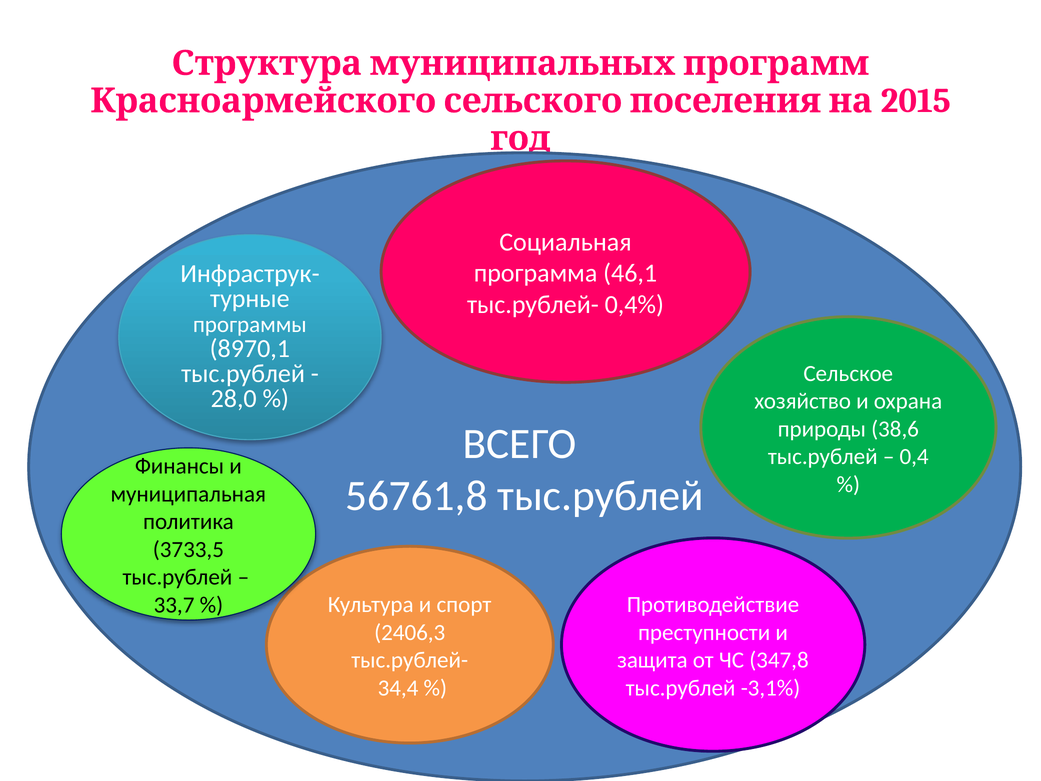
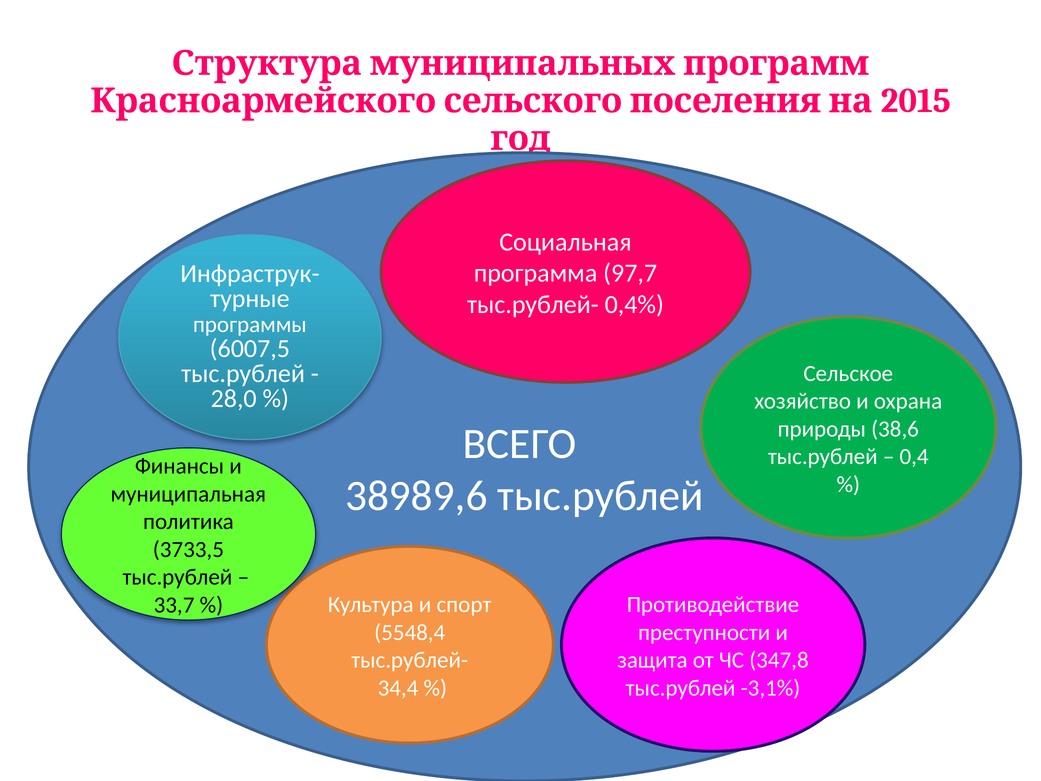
46,1: 46,1 -> 97,7 (630, 273)
8970,1: 8970,1 -> 6007,5 (250, 348)
56761,8: 56761,8 -> 38989,6 (416, 496)
2406,3: 2406,3 -> 5548,4 (410, 632)
